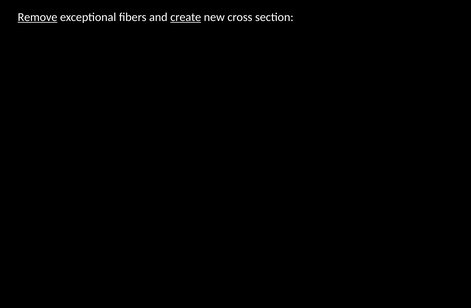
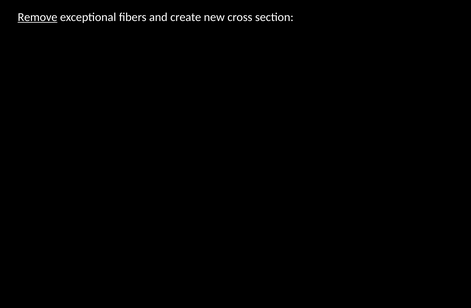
create underline: present -> none (186, 17)
